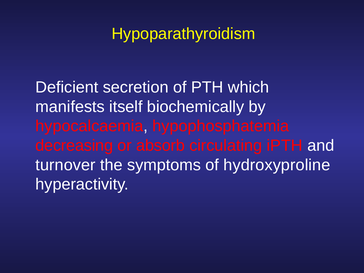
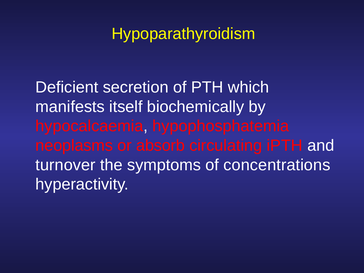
decreasing: decreasing -> neoplasms (74, 146)
hydroxyproline: hydroxyproline -> concentrations (277, 165)
